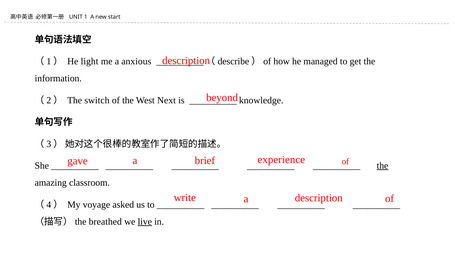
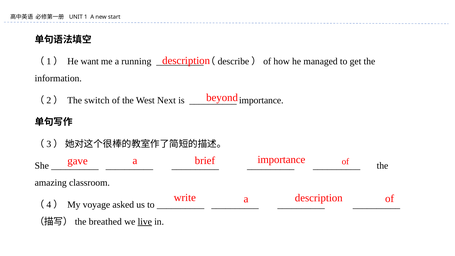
light: light -> want (90, 61)
anxious: anxious -> running (136, 61)
knowledge: knowledge -> importance (261, 100)
experience: experience -> importance (281, 160)
the underline: present -> none (382, 166)
